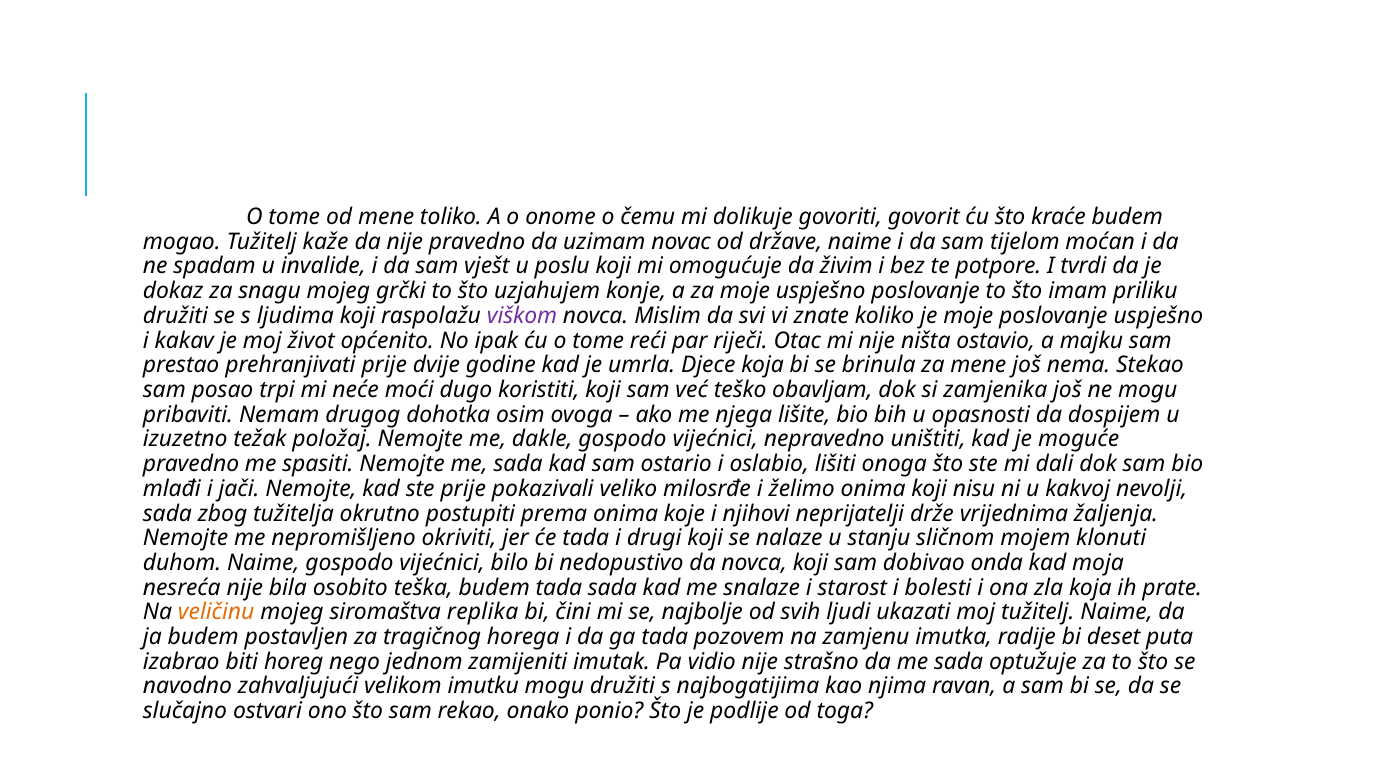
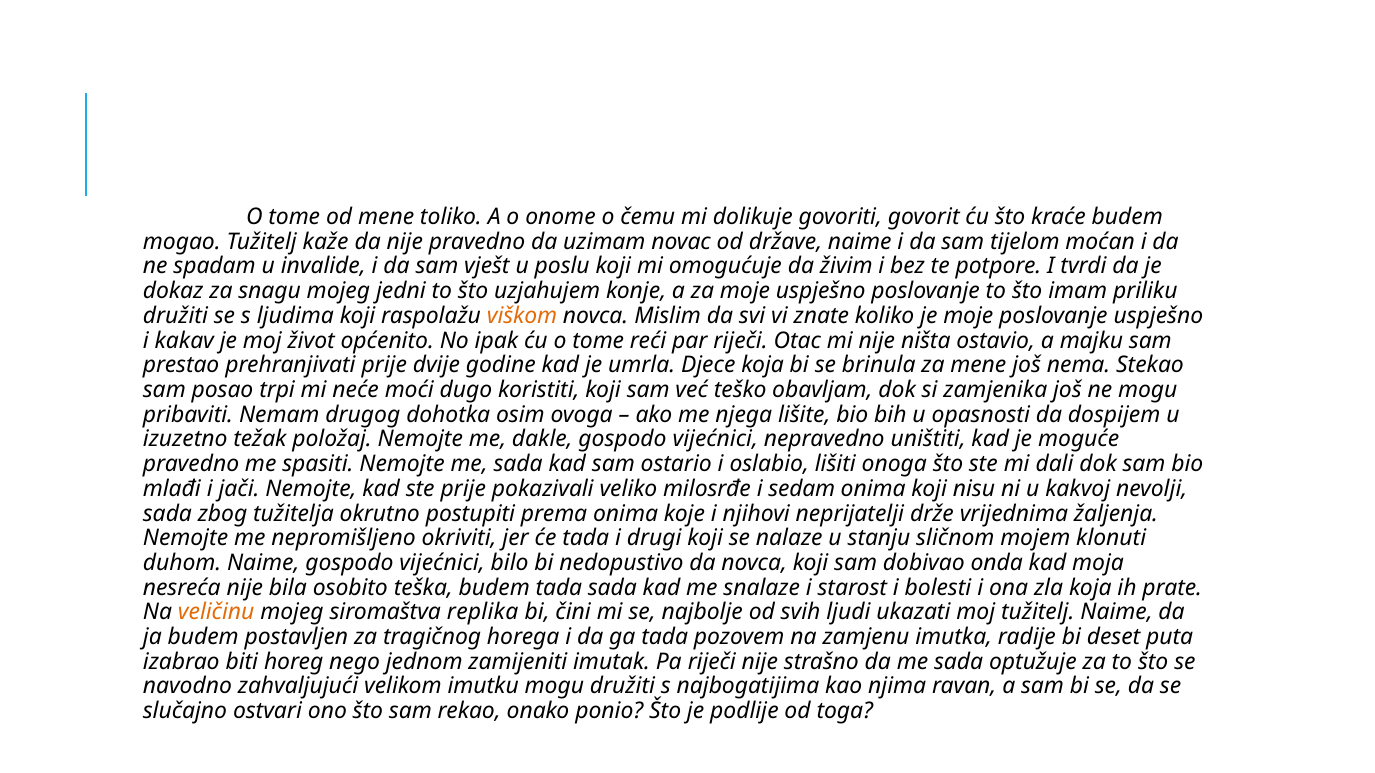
grčki: grčki -> jedni (401, 291)
viškom colour: purple -> orange (522, 316)
želimo: želimo -> sedam (802, 489)
Pa vidio: vidio -> riječi (712, 662)
